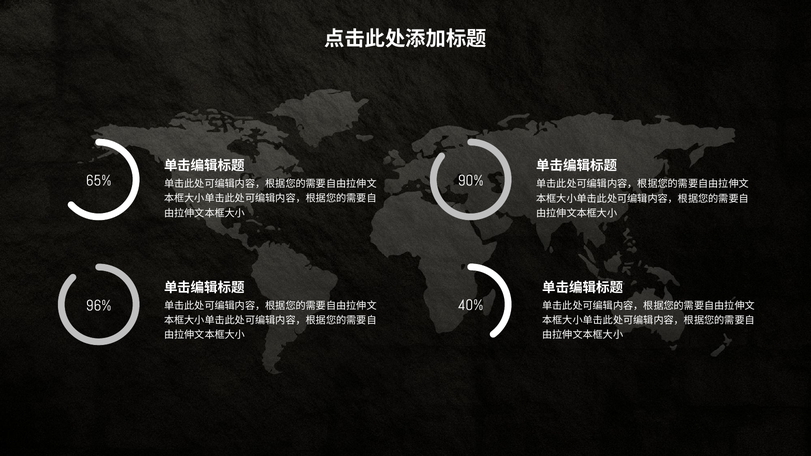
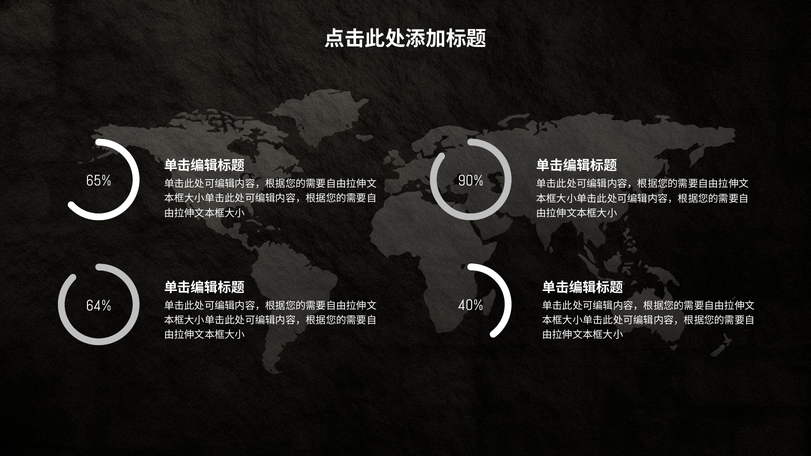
96%: 96% -> 64% (99, 306)
